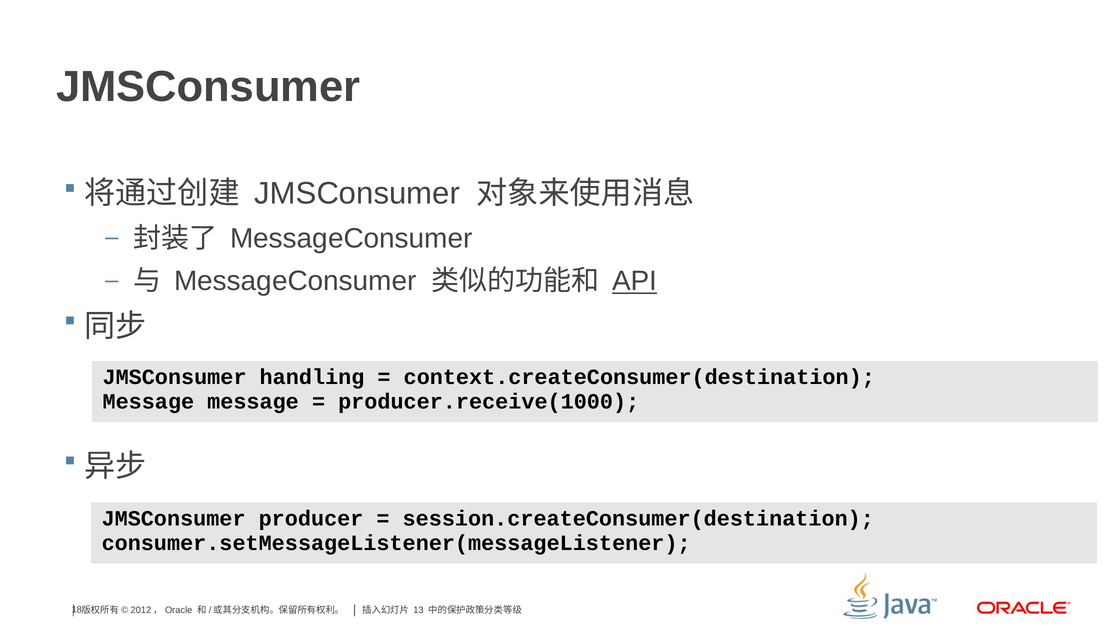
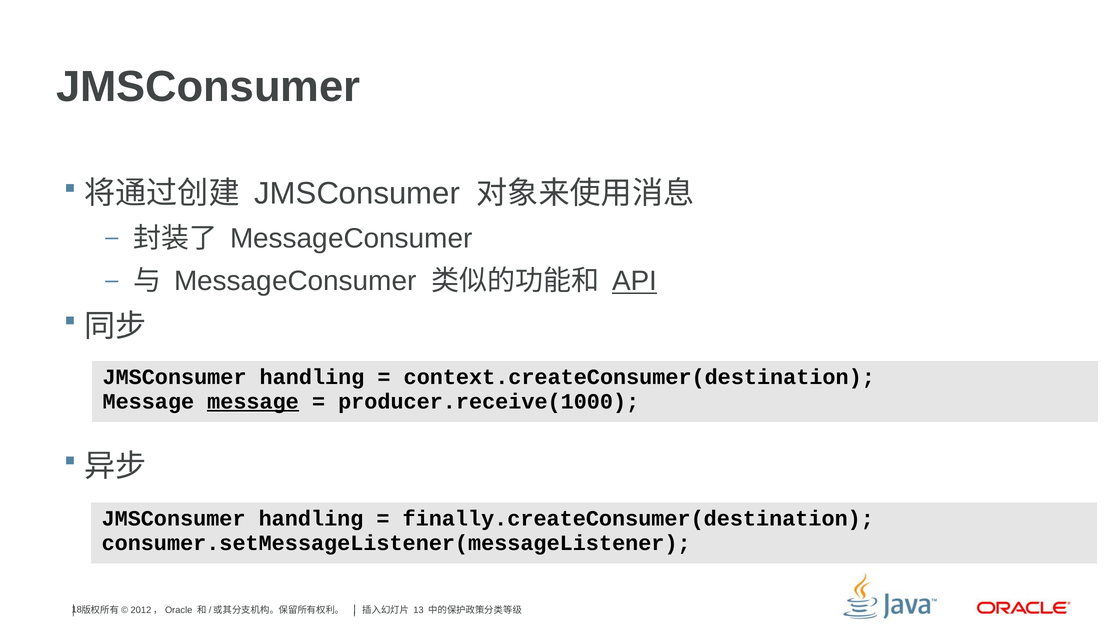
message underline: none -> present (253, 401)
producer: producer -> handling (311, 518)
session.createConsumer(destination: session.createConsumer(destination -> finally.createConsumer(destination (638, 518)
